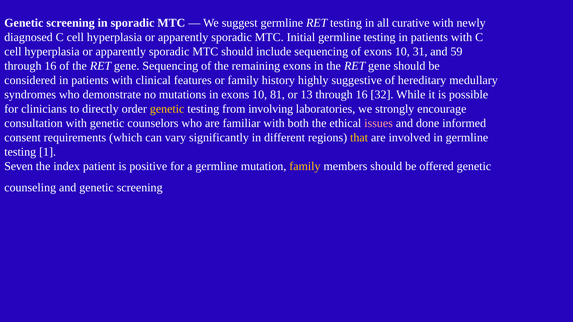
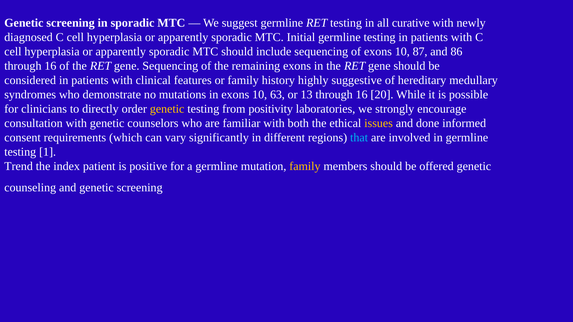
31: 31 -> 87 (420, 52)
59: 59 -> 86 (456, 52)
81: 81 -> 63 (277, 95)
32: 32 -> 20 (382, 95)
involving: involving -> positivity (271, 109)
issues colour: pink -> yellow (379, 123)
that colour: yellow -> light blue (359, 138)
Seven: Seven -> Trend (19, 166)
